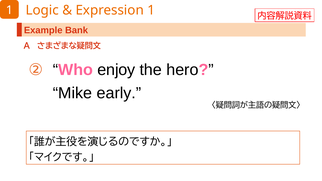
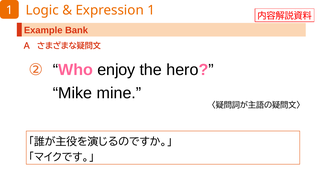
early: early -> mine (119, 93)
